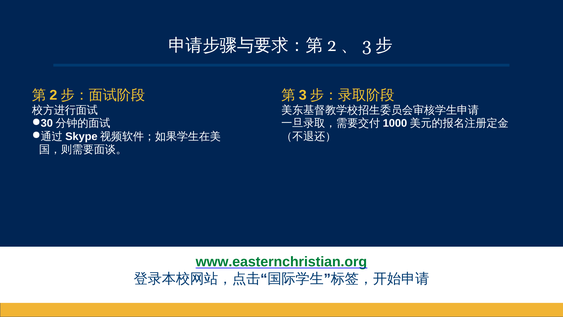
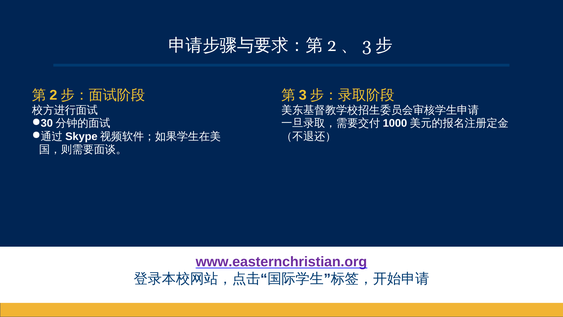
www.easternchristian.org colour: green -> purple (281, 262)
